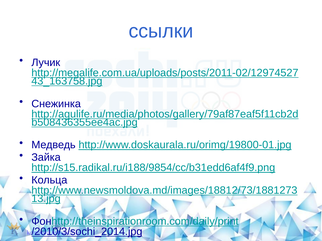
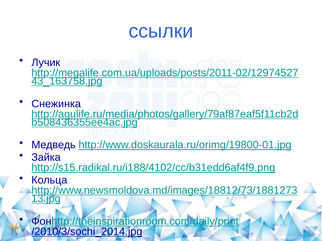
http://s15.radikal.ru/i188/9854/cc/b31edd6af4f9.png: http://s15.radikal.ru/i188/9854/cc/b31edd6af4f9.png -> http://s15.radikal.ru/i188/4102/cc/b31edd6af4f9.png (153, 168)
